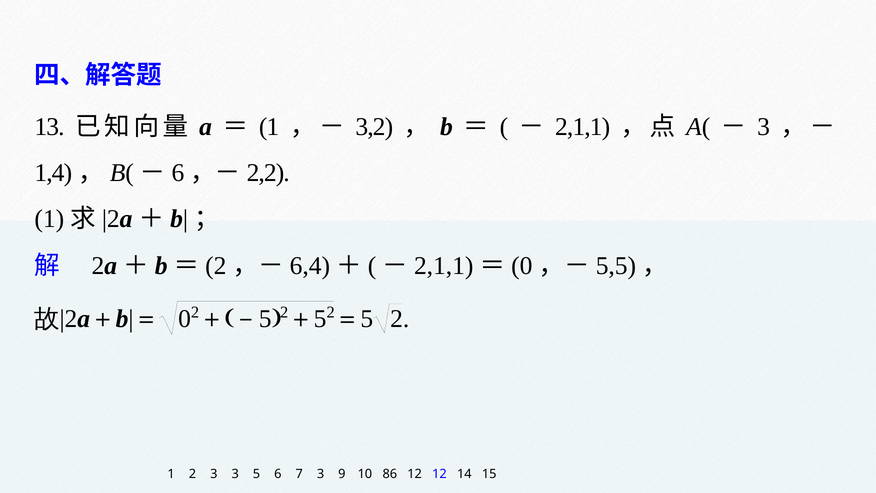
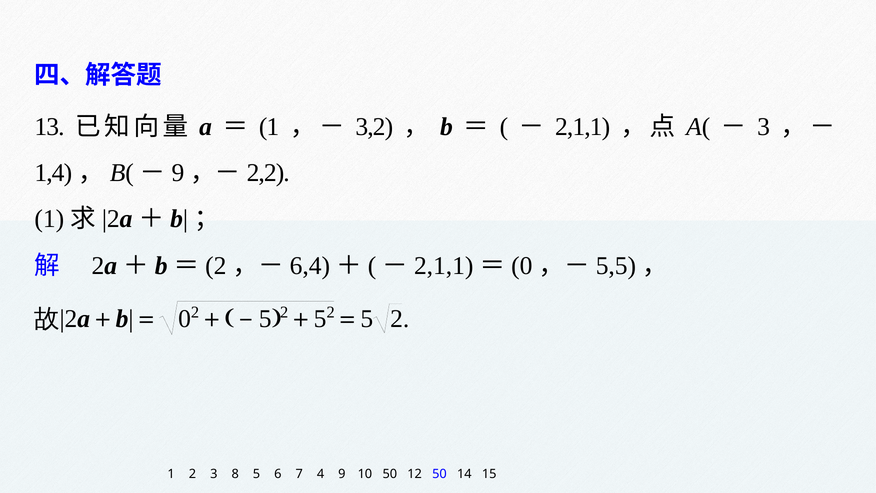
6: 6 -> 9 (178, 173)
3 3: 3 -> 8 (235, 474)
7 3: 3 -> 4 (321, 474)
10 86: 86 -> 50 (390, 474)
12 12: 12 -> 50 (440, 474)
